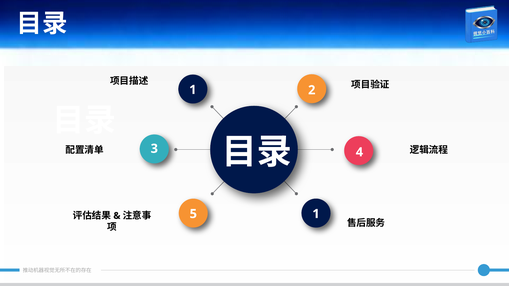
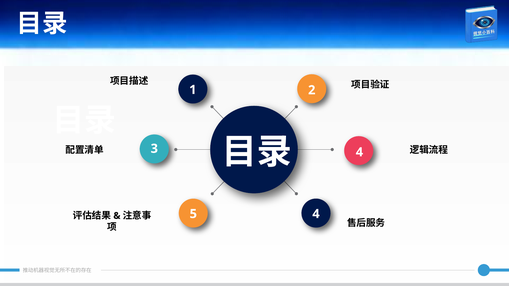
5 1: 1 -> 4 (316, 214)
